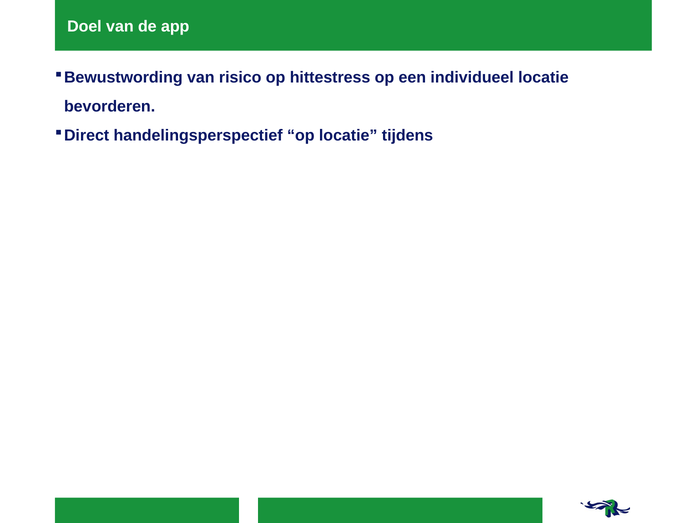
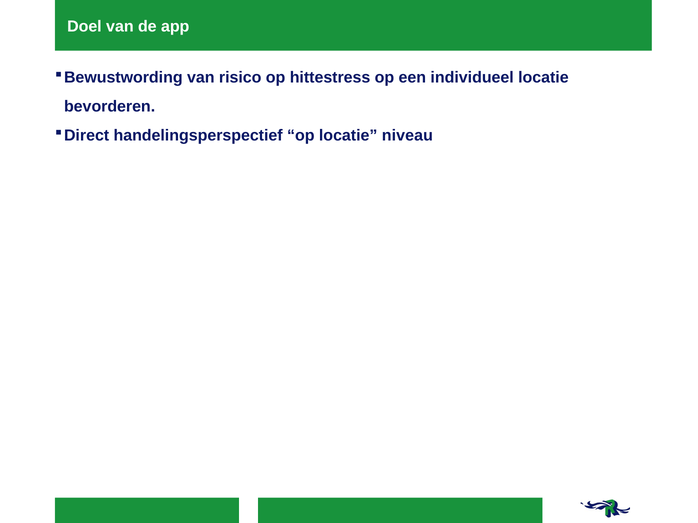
tijdens: tijdens -> niveau (407, 136)
